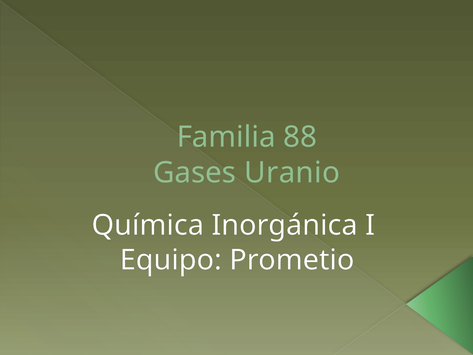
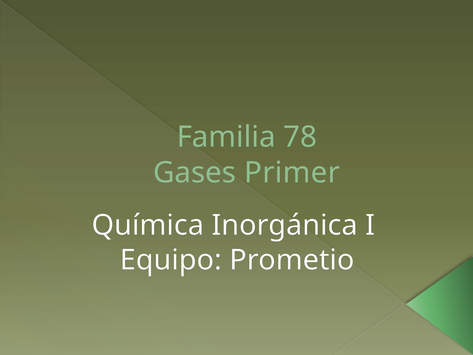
88: 88 -> 78 (300, 137)
Uranio: Uranio -> Primer (292, 173)
